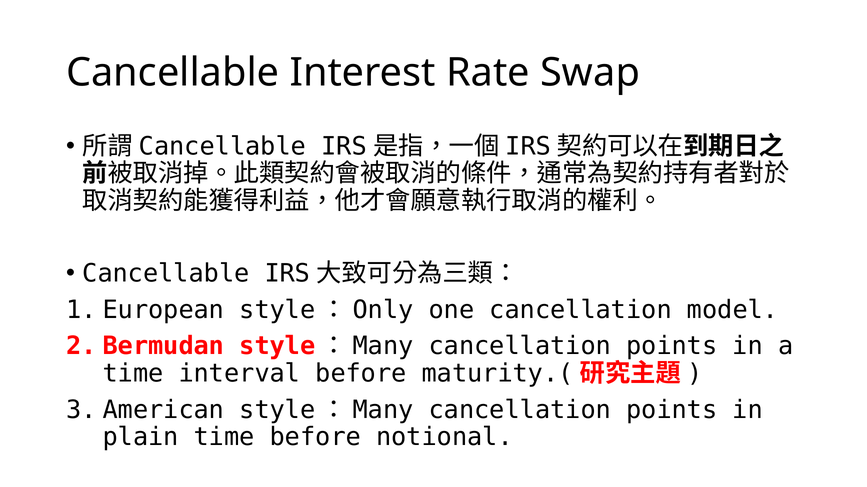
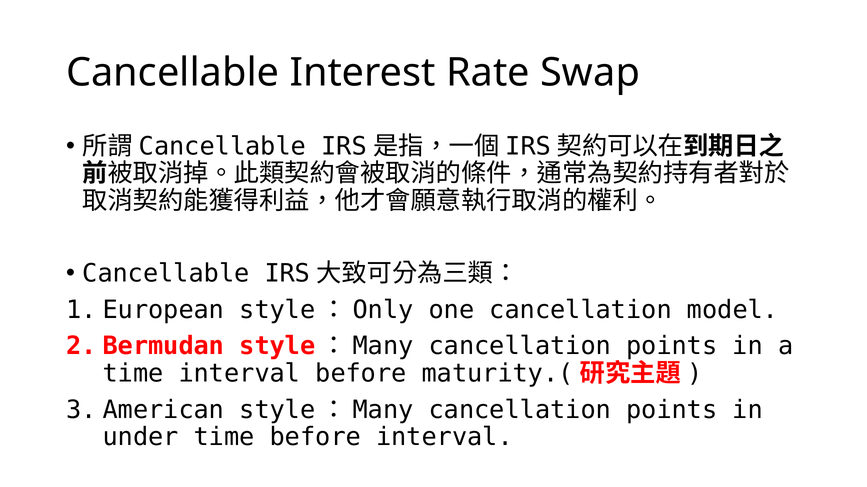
plain: plain -> under (141, 438)
before notional: notional -> interval (444, 438)
